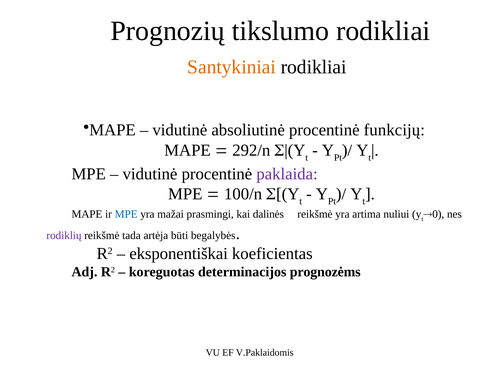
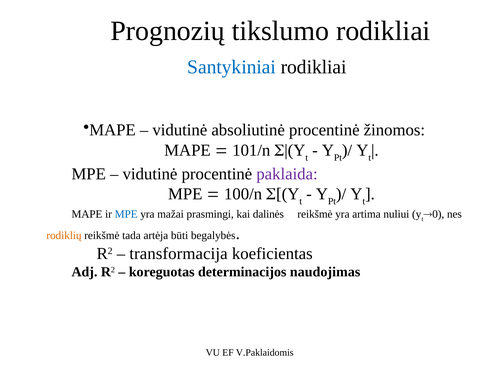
Santykiniai colour: orange -> blue (232, 67)
funkcijų: funkcijų -> žinomos (394, 130)
292/n: 292/n -> 101/n (251, 150)
rodiklių colour: purple -> orange (64, 235)
eksponentiškai: eksponentiškai -> transformacija (178, 253)
prognozėms: prognozėms -> naudojimas (325, 272)
